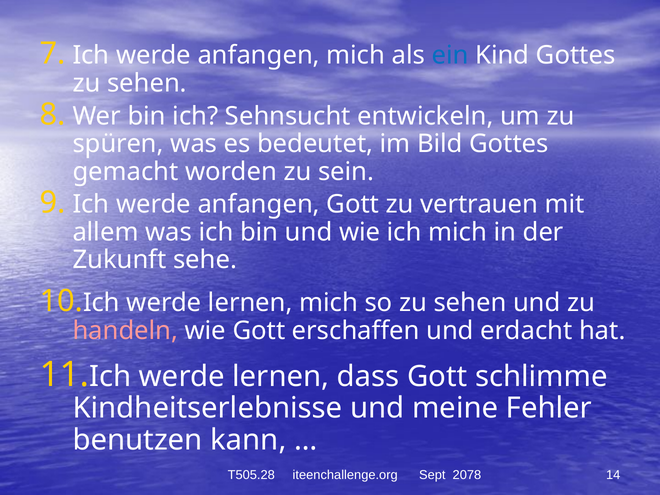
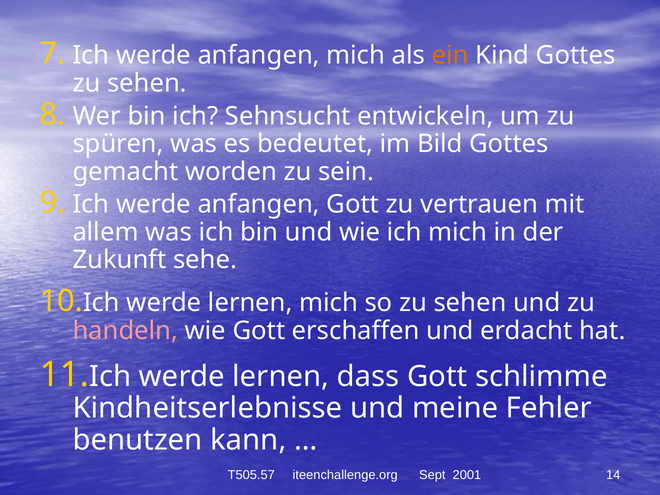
ein colour: blue -> orange (450, 56)
T505.28: T505.28 -> T505.57 (251, 475)
2078: 2078 -> 2001 (467, 475)
